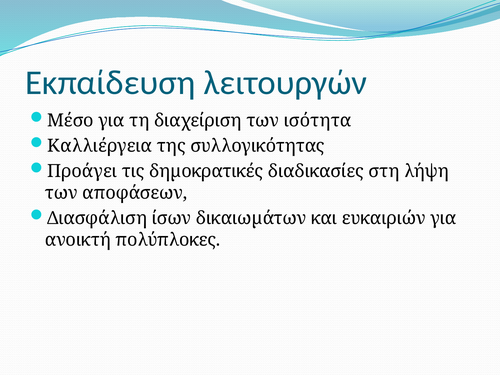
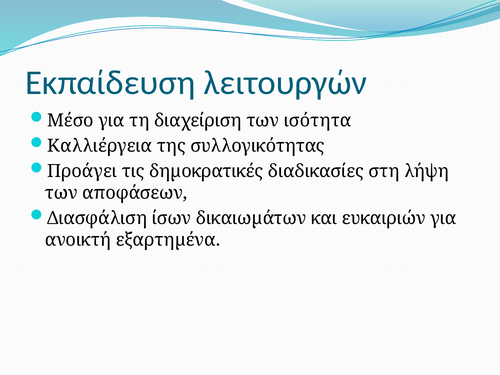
πολύπλοκες: πολύπλοκες -> εξαρτηµένα (168, 240)
